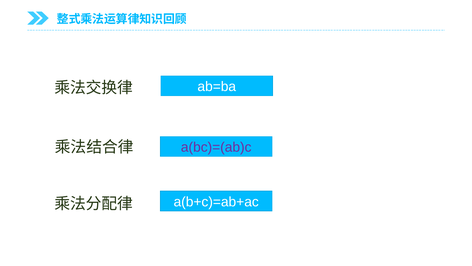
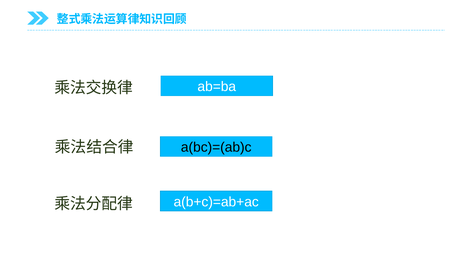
a(bc)=(ab)c colour: purple -> black (216, 147)
